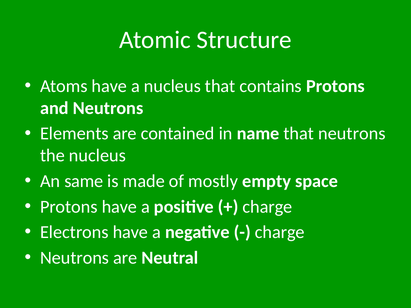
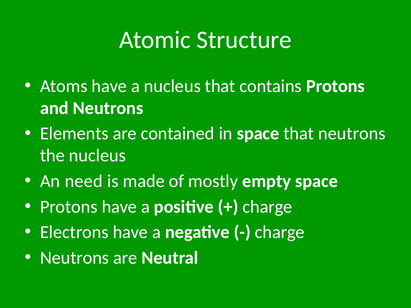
in name: name -> space (258, 134)
same: same -> need (84, 181)
